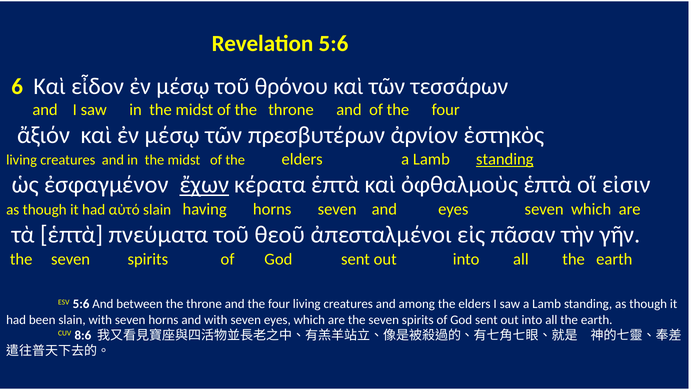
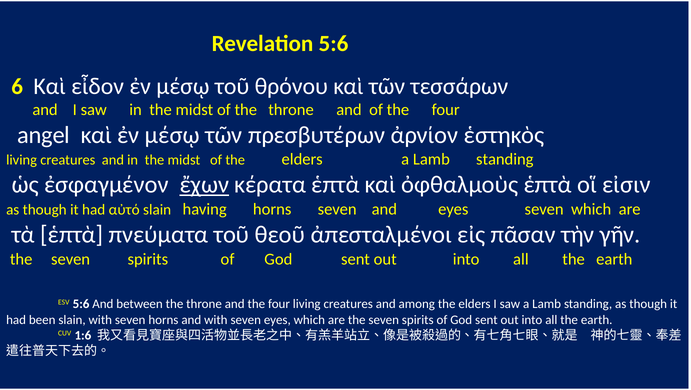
ἄξιόν: ἄξιόν -> angel (44, 135)
standing underline: present -> none (505, 159)
8:6: 8:6 -> 1:6 (83, 335)
